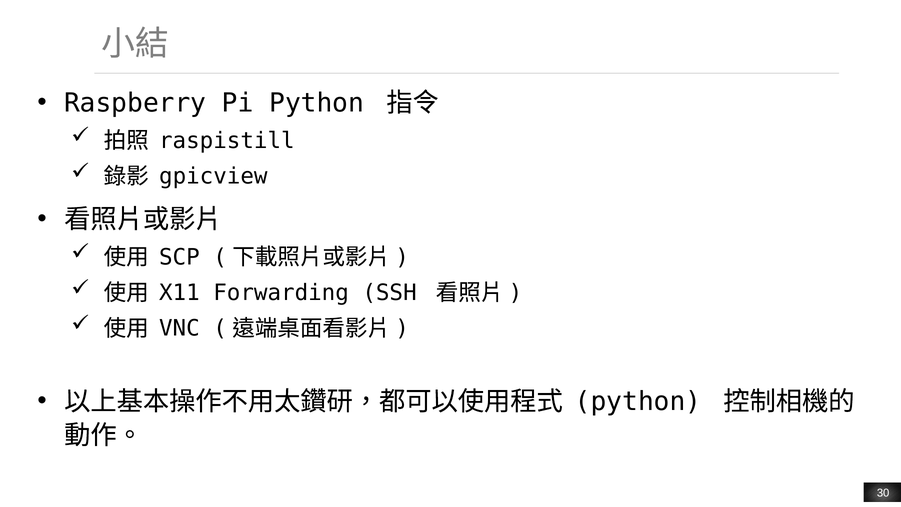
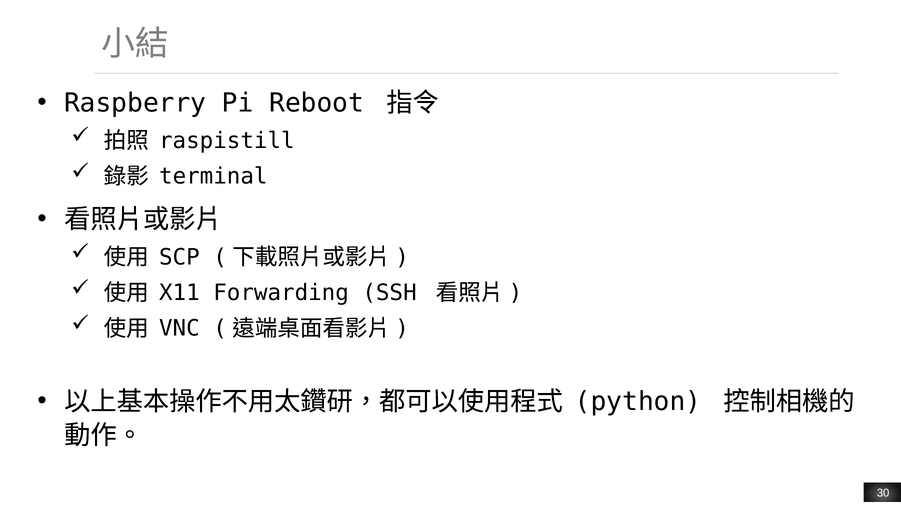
Pi Python: Python -> Reboot (317, 103)
gpicview: gpicview -> terminal (213, 176)
